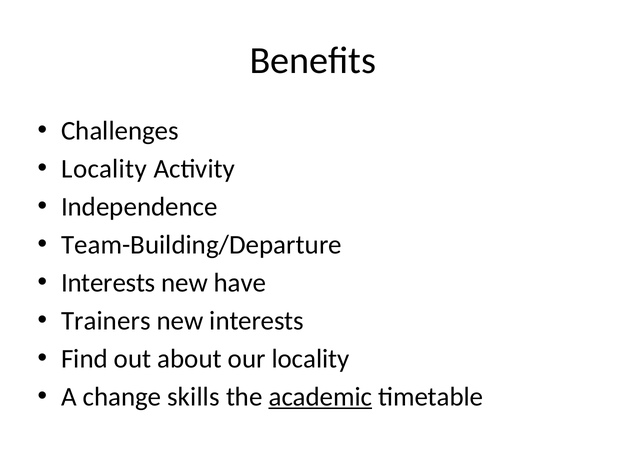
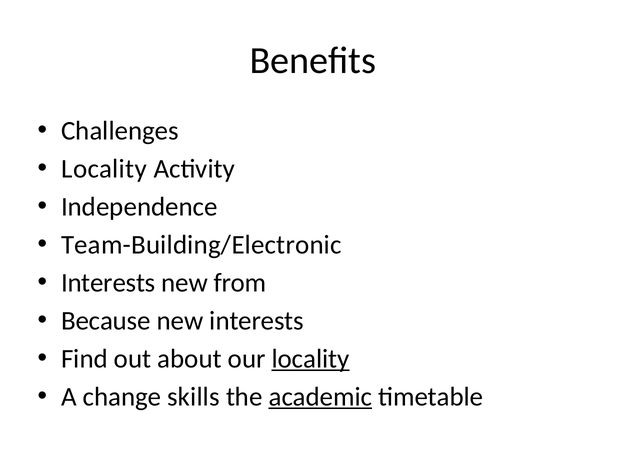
Team-Building/Departure: Team-Building/Departure -> Team-Building/Electronic (201, 245)
have: have -> from (240, 282)
Trainers: Trainers -> Because (106, 320)
locality underline: none -> present (311, 358)
